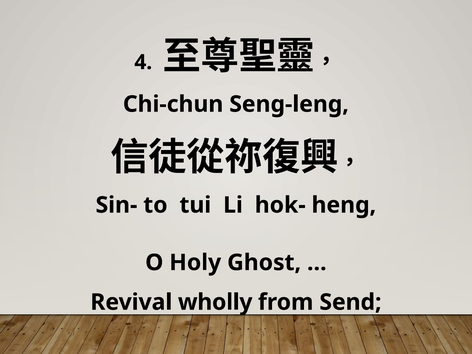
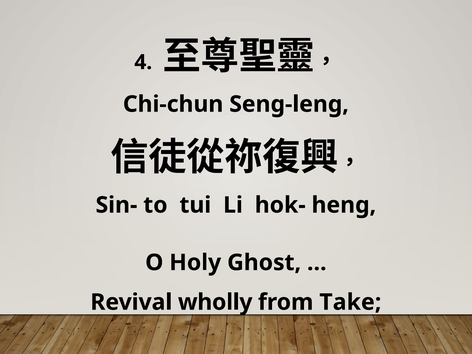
Send: Send -> Take (350, 302)
